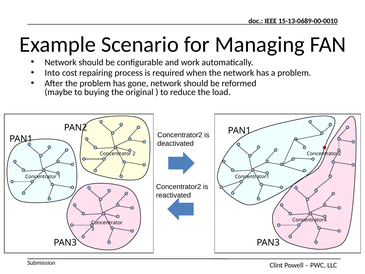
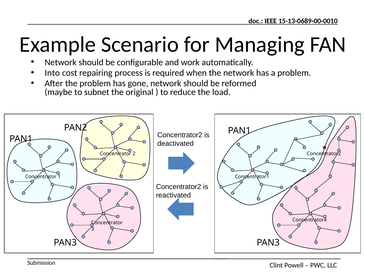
buying: buying -> subnet (97, 92)
